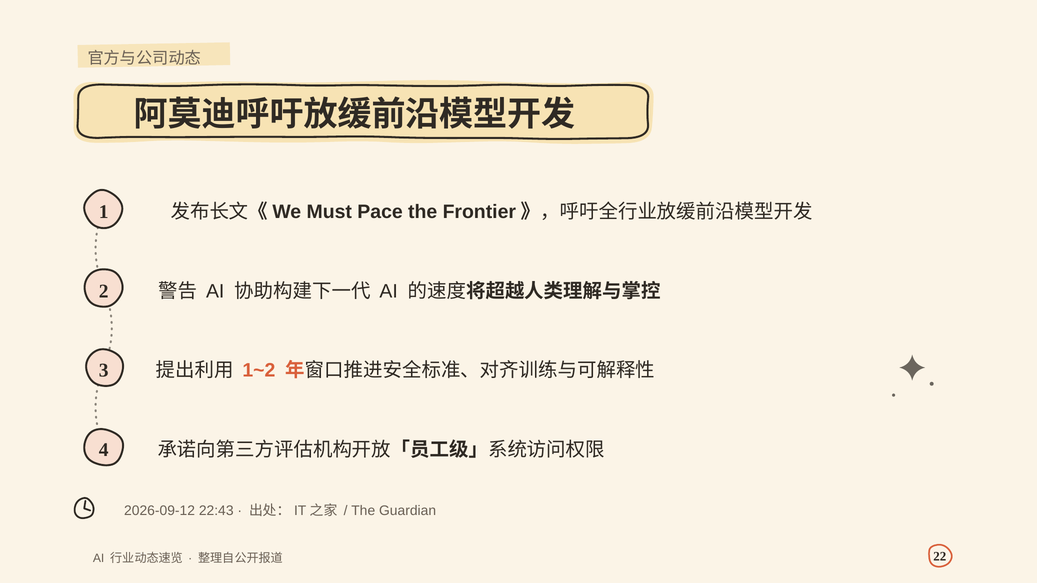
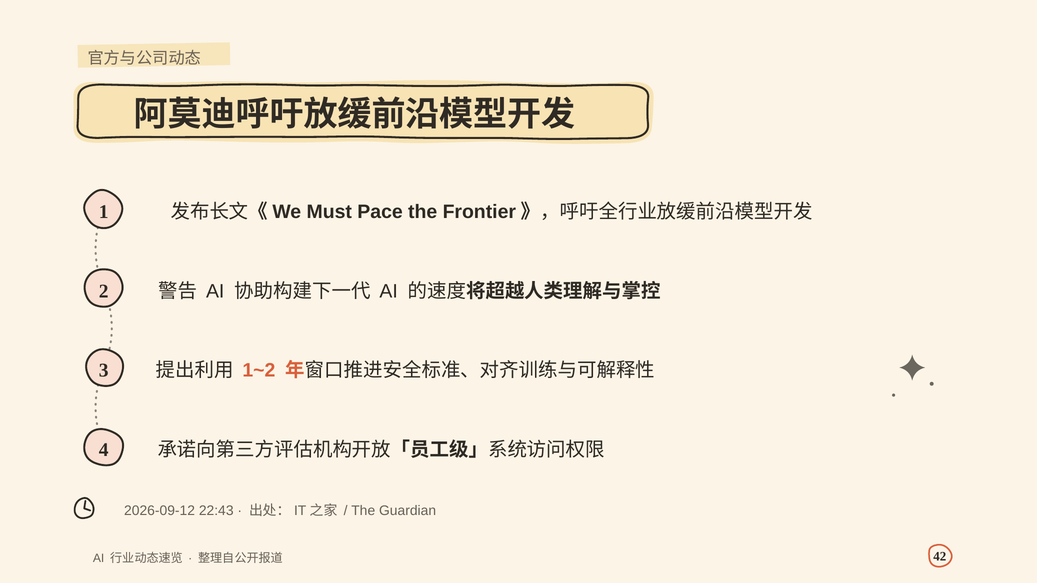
22: 22 -> 42 (940, 557)
